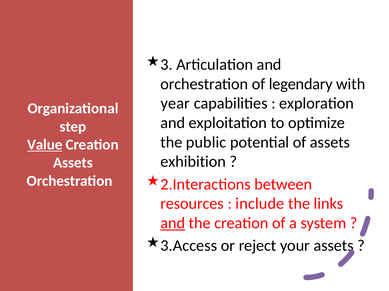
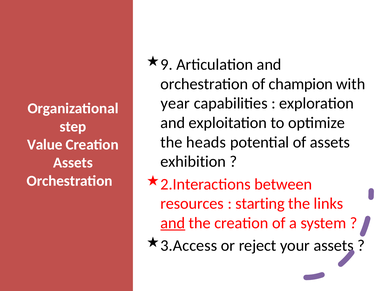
3: 3 -> 9 (167, 65)
legendary: legendary -> champion (301, 84)
public: public -> heads (206, 143)
Value underline: present -> none (45, 145)
include: include -> starting (260, 204)
